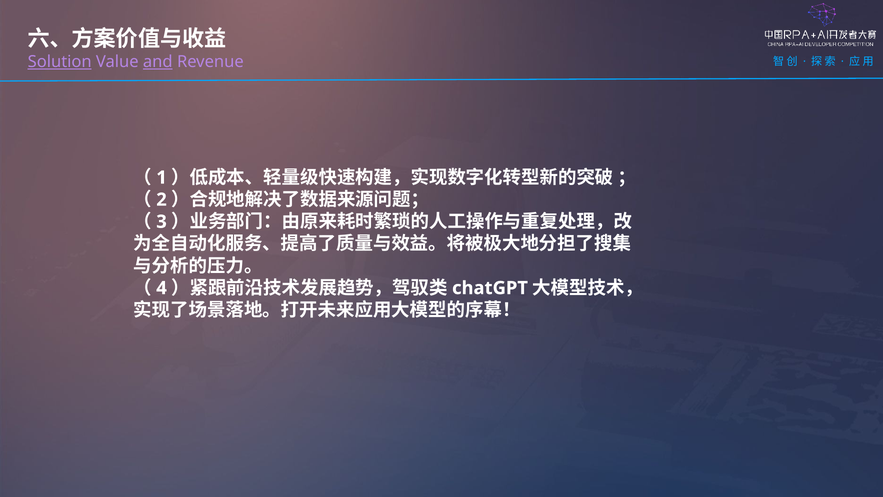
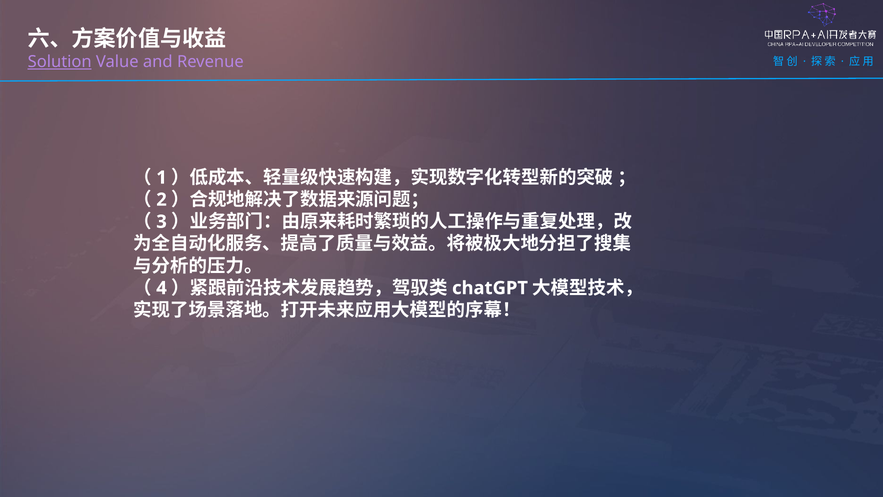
and underline: present -> none (158, 62)
